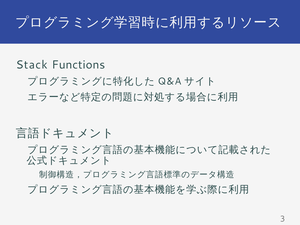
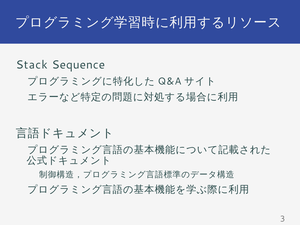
Functions: Functions -> Sequence (78, 65)
